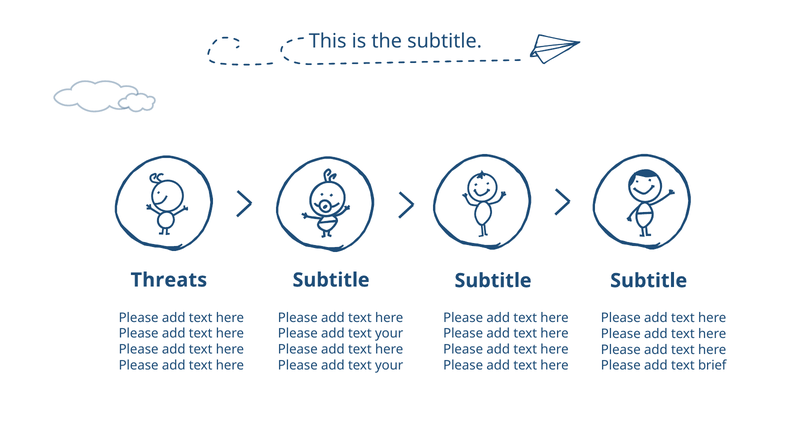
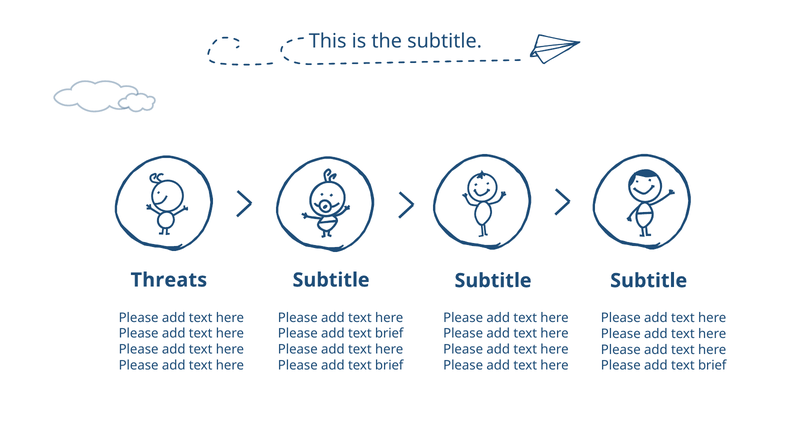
your: your -> brief (389, 333)
your: your -> brief (389, 365)
